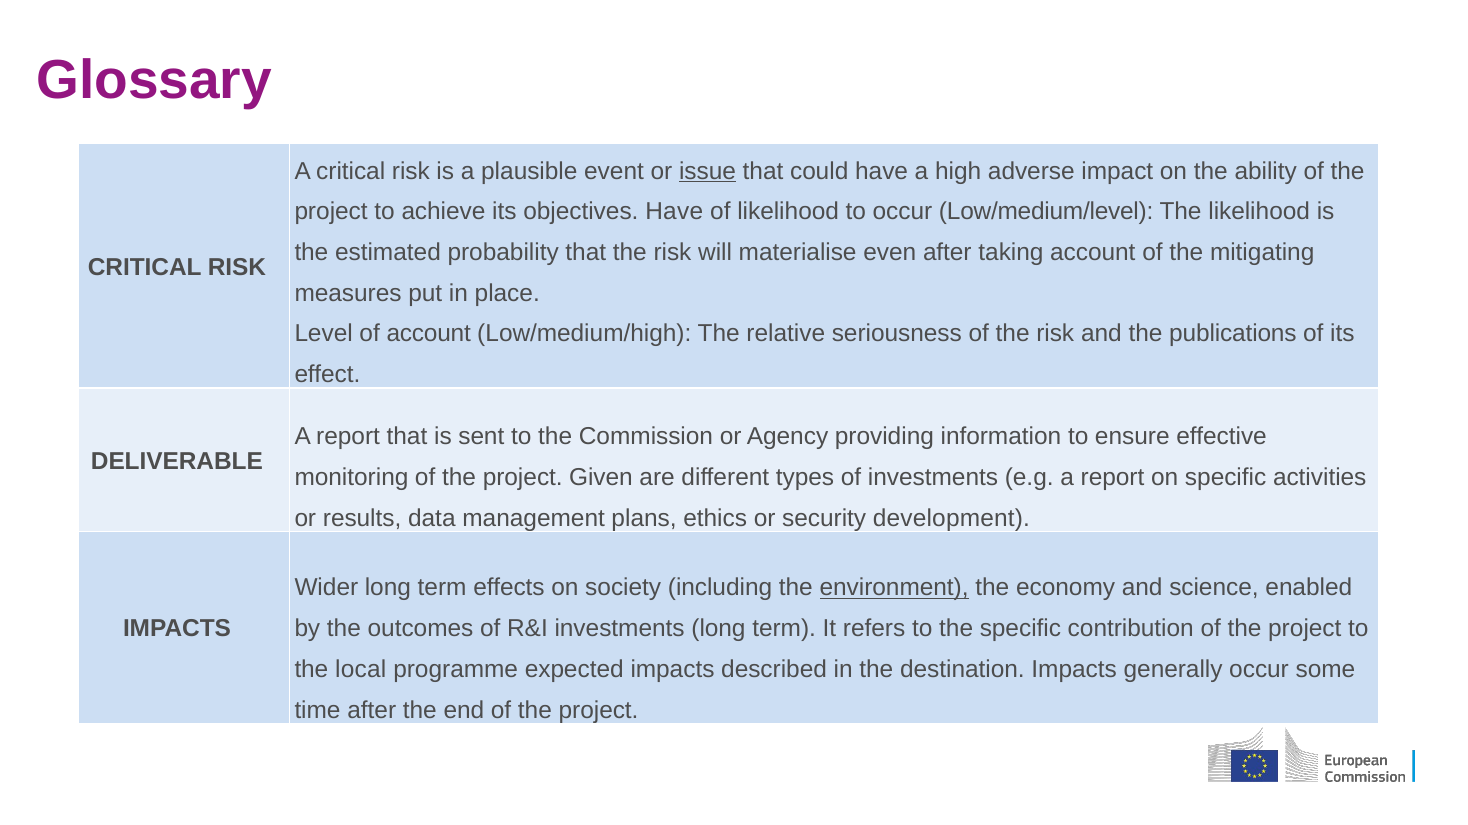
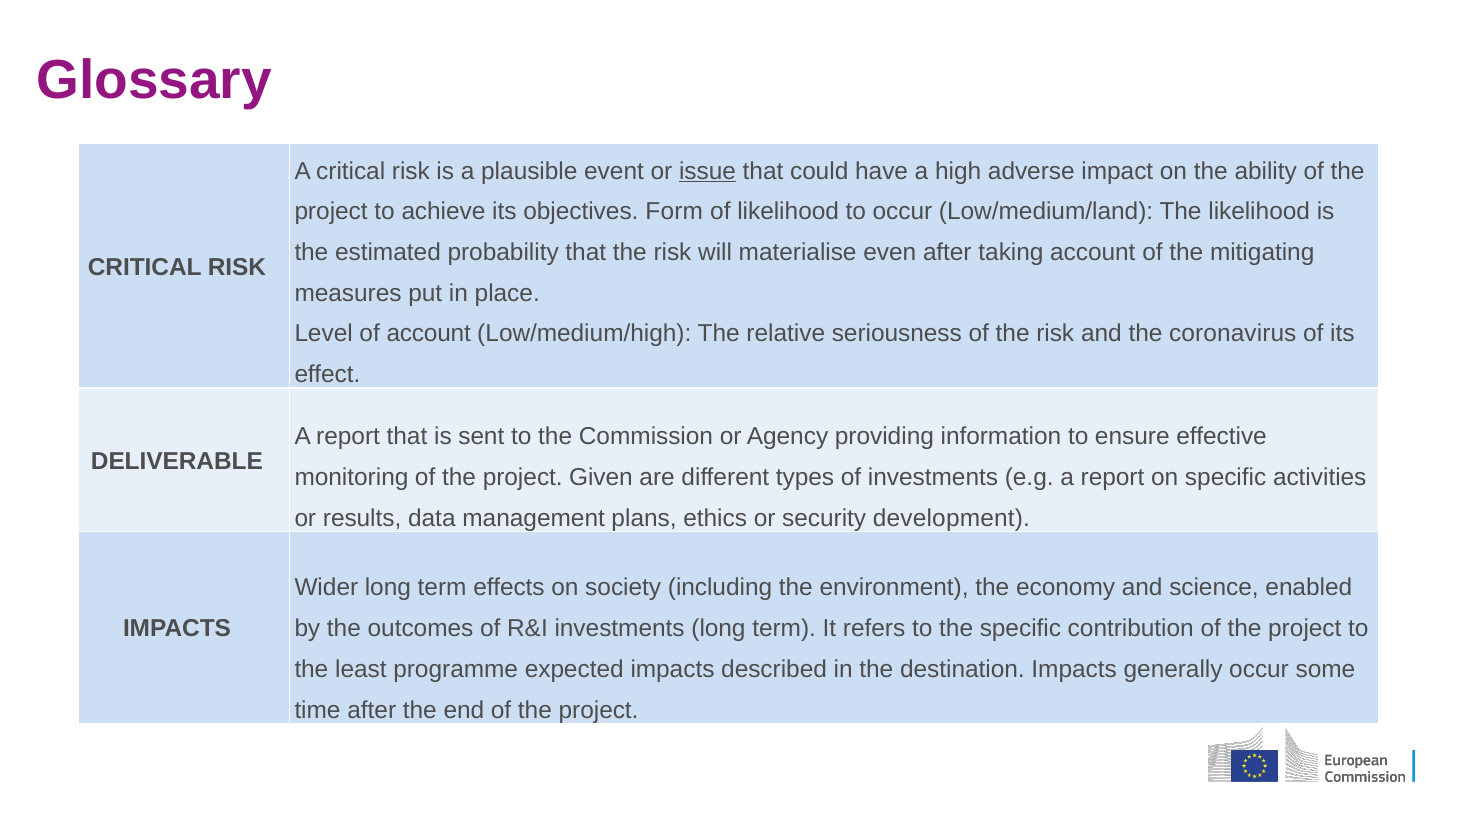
objectives Have: Have -> Form (674, 212)
Low/medium/level: Low/medium/level -> Low/medium/land (1046, 212)
publications: publications -> coronavirus (1233, 334)
environment underline: present -> none (894, 588)
local: local -> least (361, 670)
